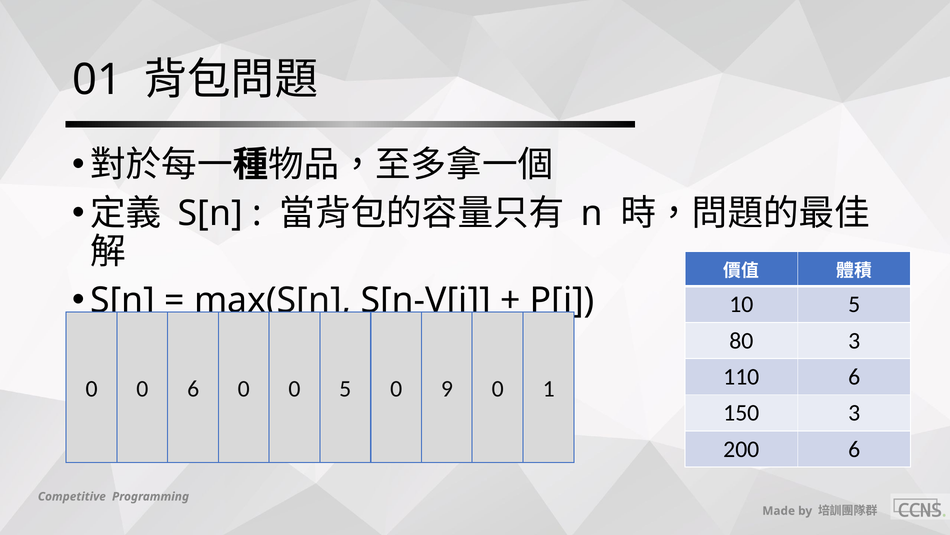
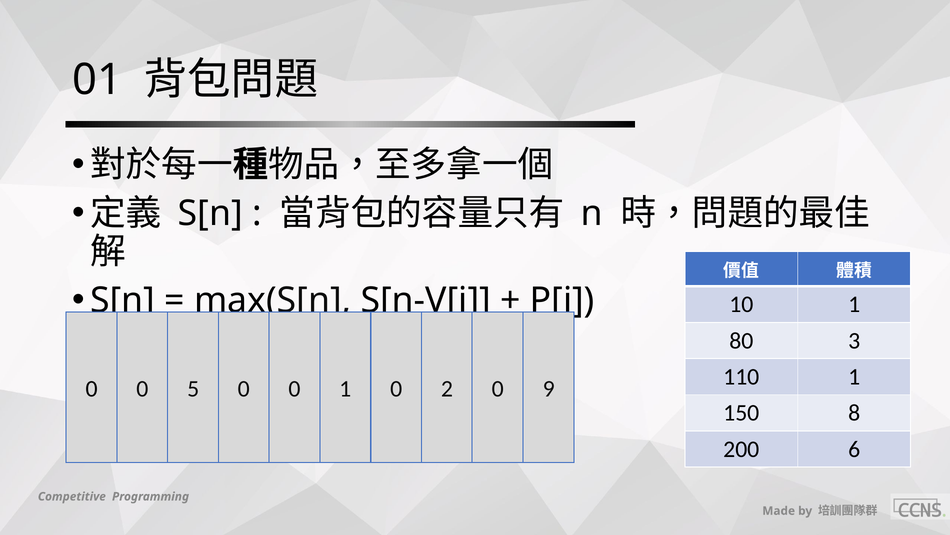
10 5: 5 -> 1 (854, 304)
110 6: 6 -> 1 (854, 376)
0 6: 6 -> 5 (193, 388)
0 5: 5 -> 1 (345, 388)
9: 9 -> 2 (447, 389)
1: 1 -> 9 (549, 388)
150 3: 3 -> 8 (854, 413)
